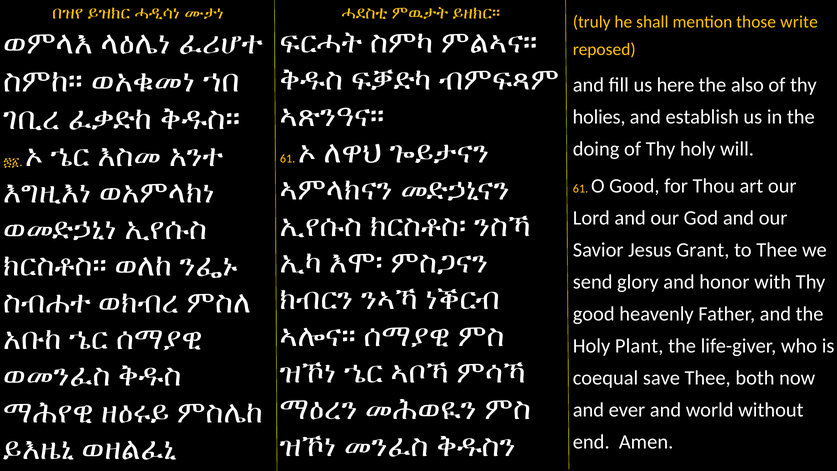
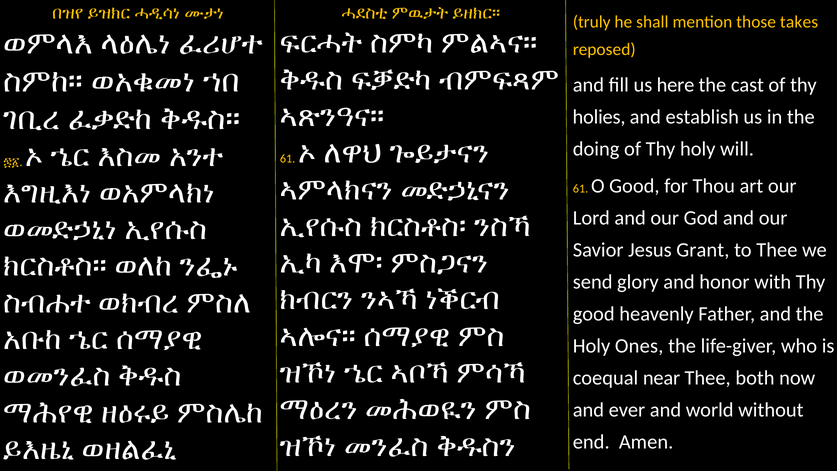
write: write -> takes (799, 22)
also: also -> cast (747, 85)
Plant: Plant -> Ones (639, 346)
save: save -> near (662, 378)
